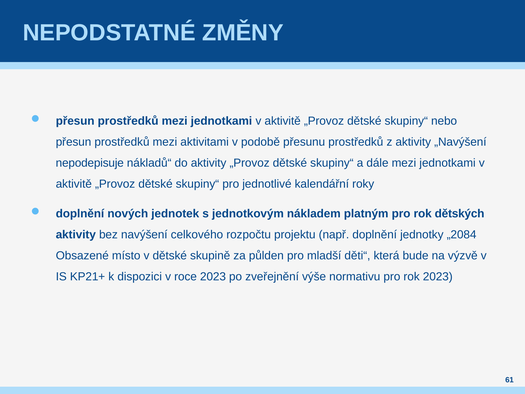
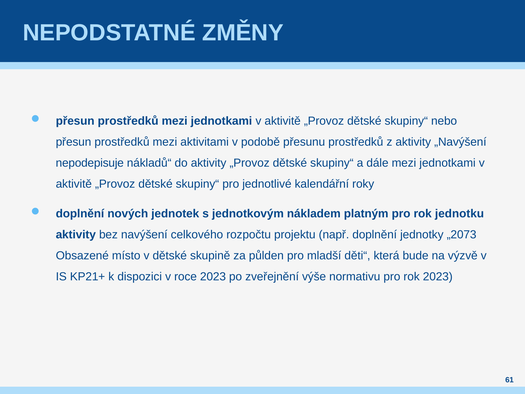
dětských: dětských -> jednotku (459, 214)
„2084: „2084 -> „2073 (462, 235)
